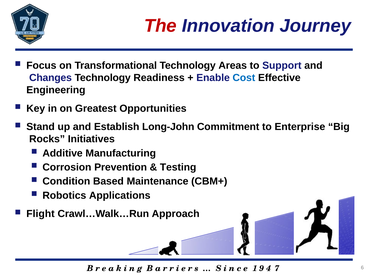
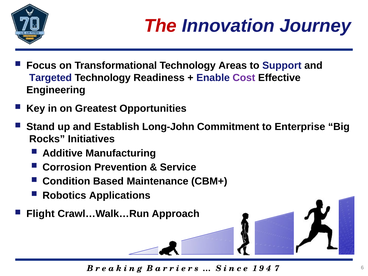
Changes: Changes -> Targeted (51, 78)
Cost colour: blue -> purple (244, 78)
Testing: Testing -> Service (178, 167)
